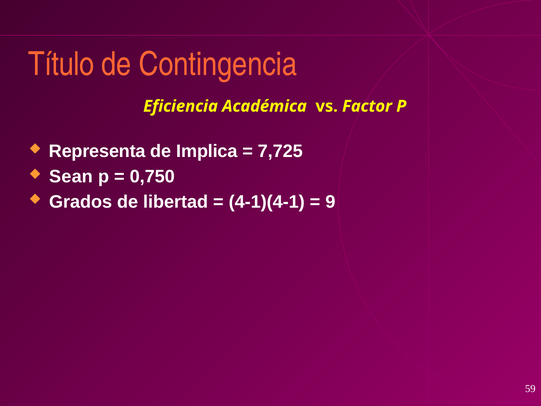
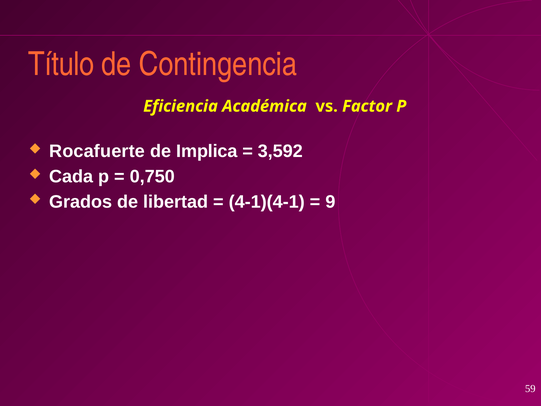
Representa: Representa -> Rocafuerte (97, 151)
7,725: 7,725 -> 3,592 (280, 151)
Sean: Sean -> Cada (71, 177)
